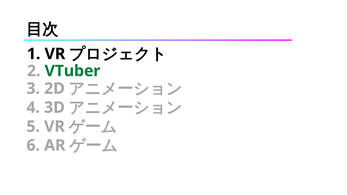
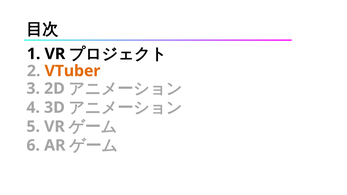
VTuber colour: green -> orange (72, 71)
